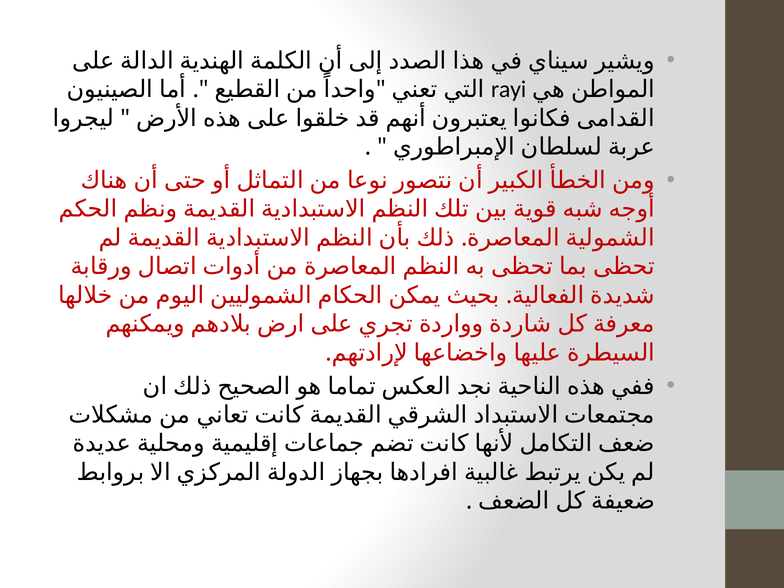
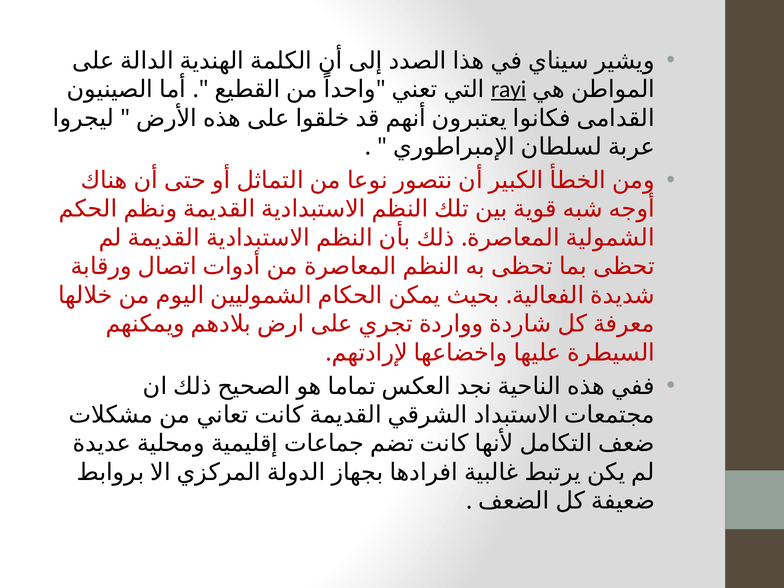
rayi underline: none -> present (509, 89)
